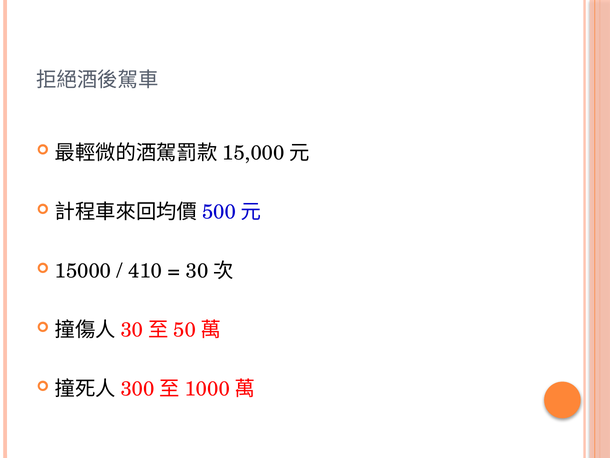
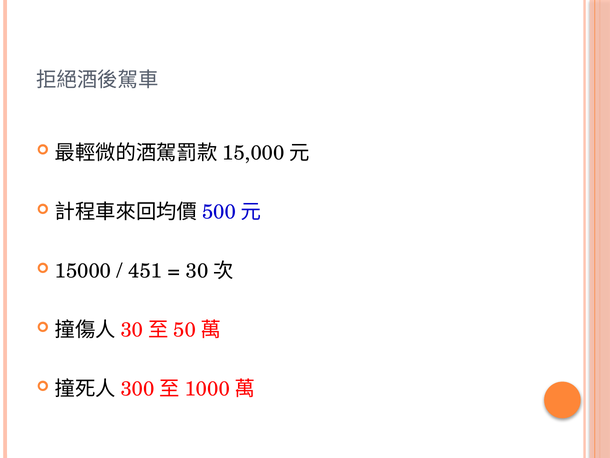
410: 410 -> 451 (145, 271)
